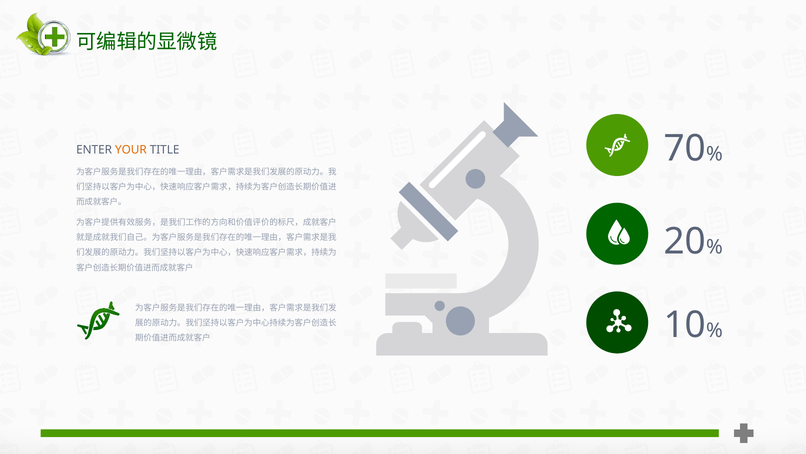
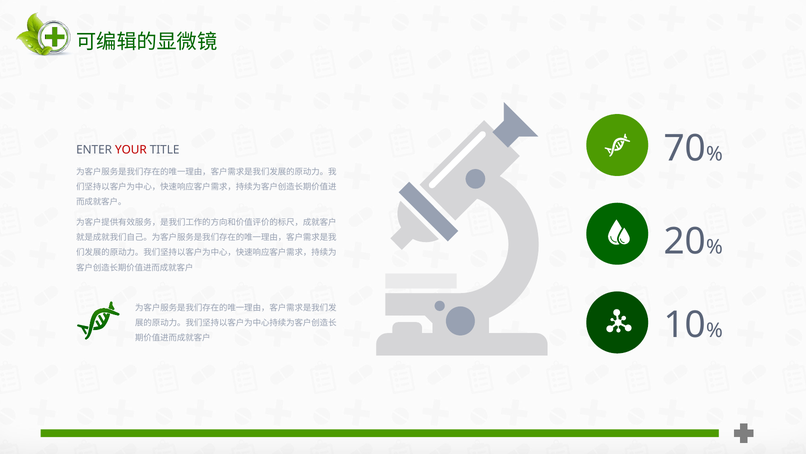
YOUR colour: orange -> red (131, 150)
